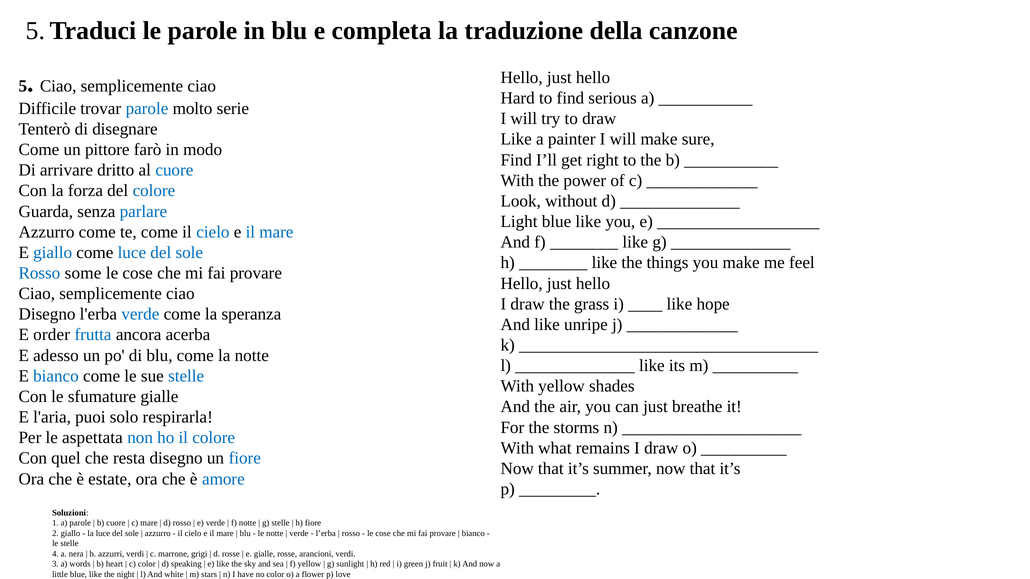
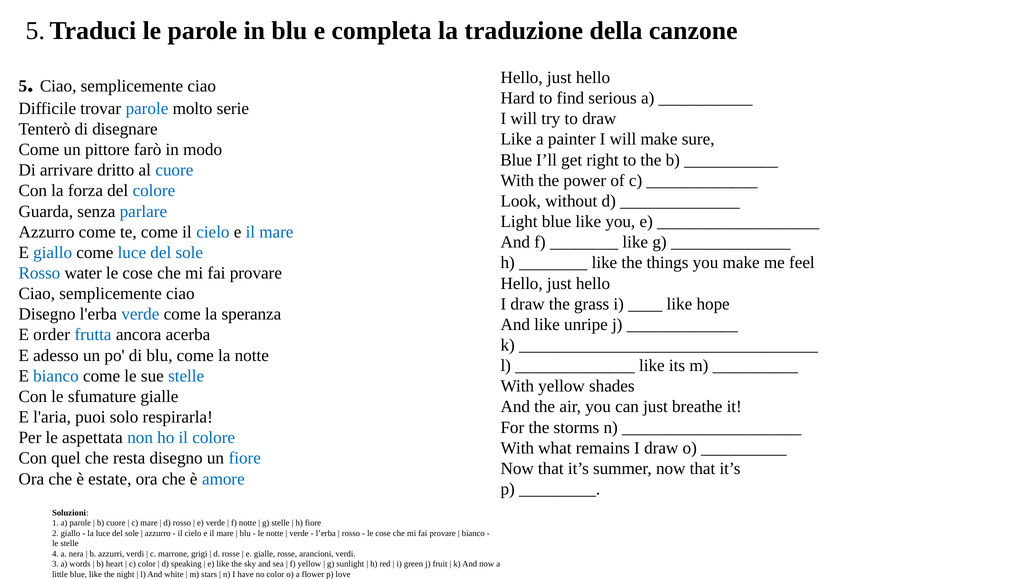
Find: Find -> Blue (516, 160)
some: some -> water (83, 273)
